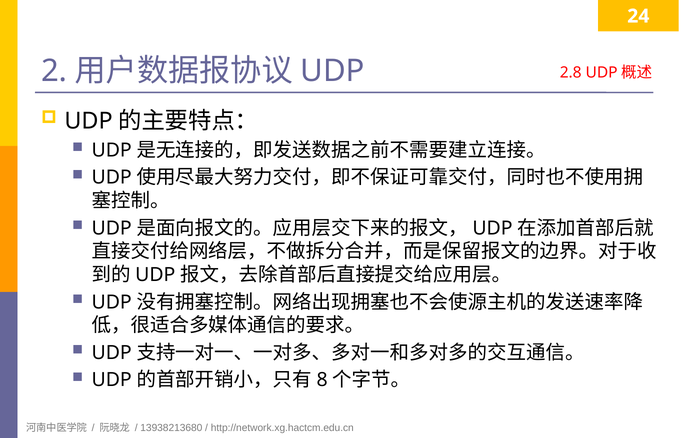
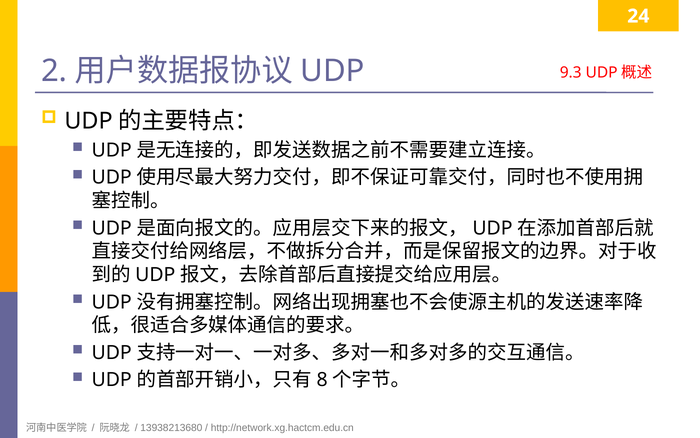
2.8: 2.8 -> 9.3 (571, 73)
